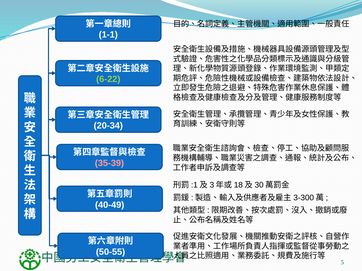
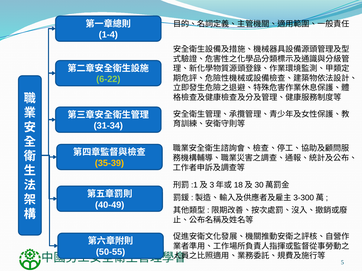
1-1: 1-1 -> 1-4 (108, 35)
20-34: 20-34 -> 31-34 (108, 126)
35-39 colour: pink -> yellow (109, 163)
